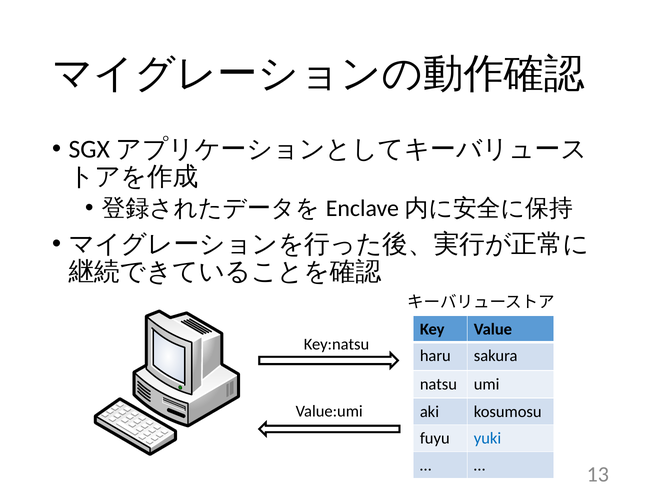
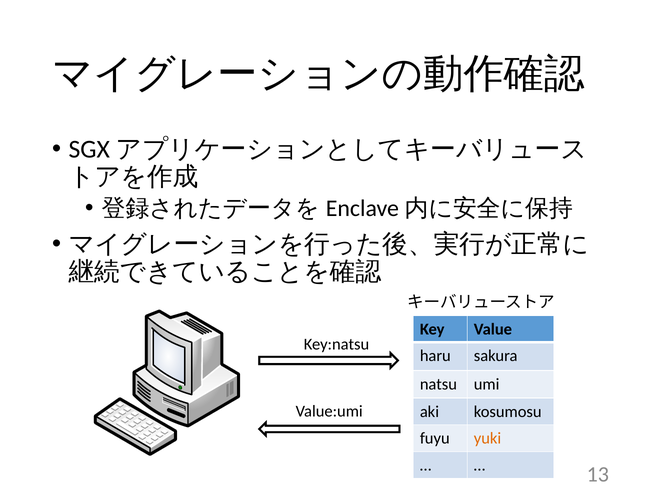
yuki colour: blue -> orange (488, 438)
